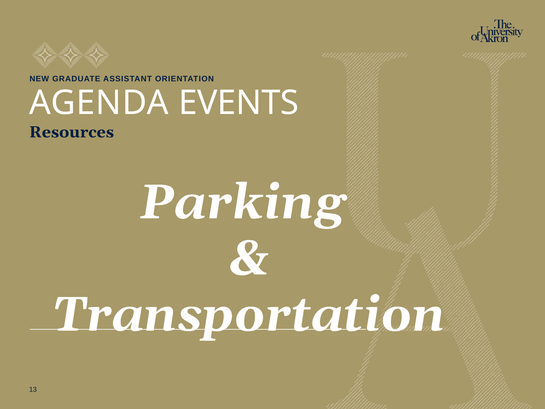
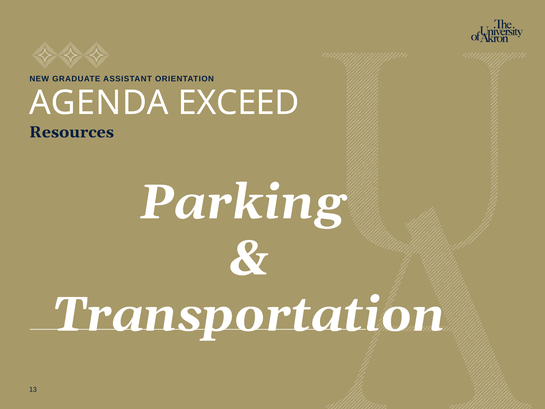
EVENTS: EVENTS -> EXCEED (239, 103)
